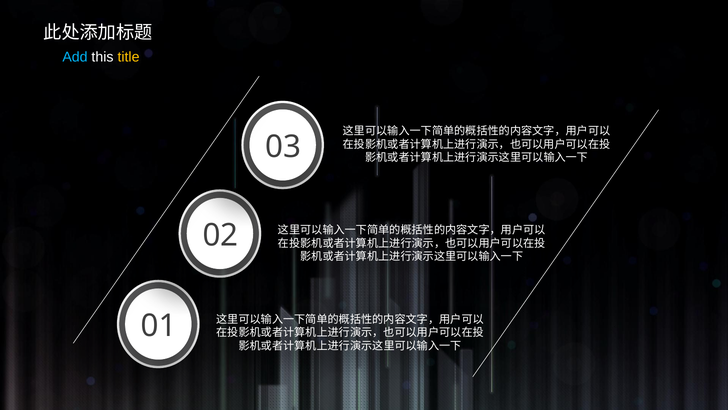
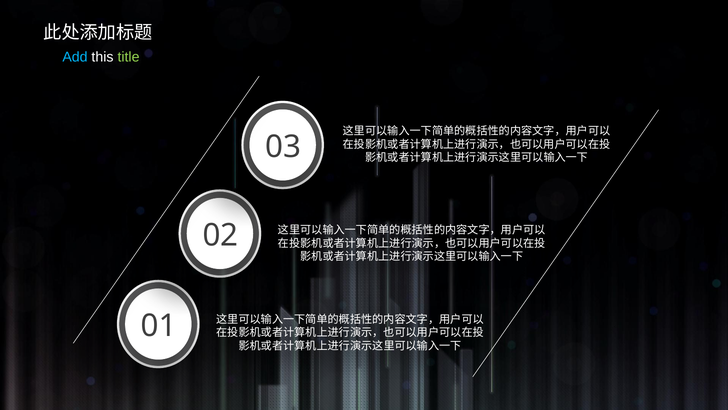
title colour: yellow -> light green (129, 57)
